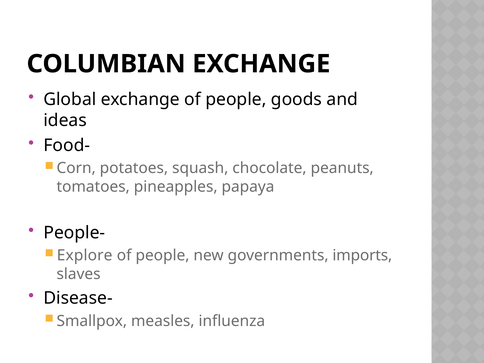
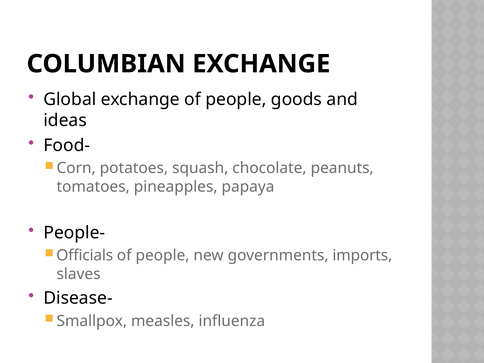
Explore: Explore -> Officials (85, 256)
